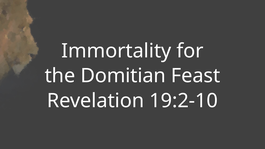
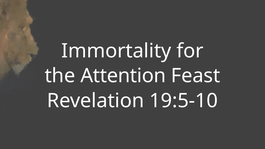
Domitian: Domitian -> Attention (123, 76)
19:2-10: 19:2-10 -> 19:5-10 (184, 101)
